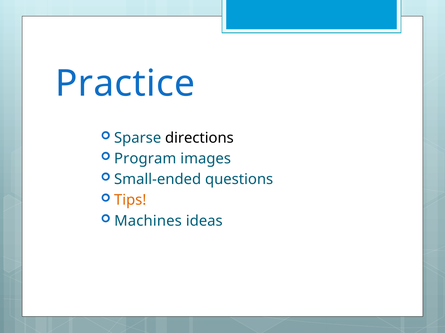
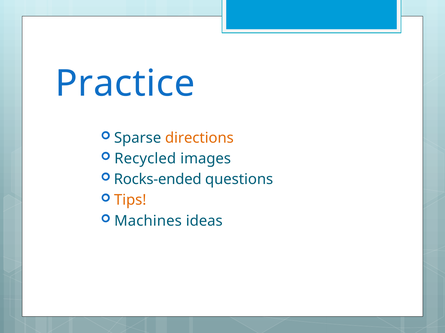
directions colour: black -> orange (199, 138)
Program: Program -> Recycled (145, 159)
Small-ended: Small-ended -> Rocks-ended (158, 180)
